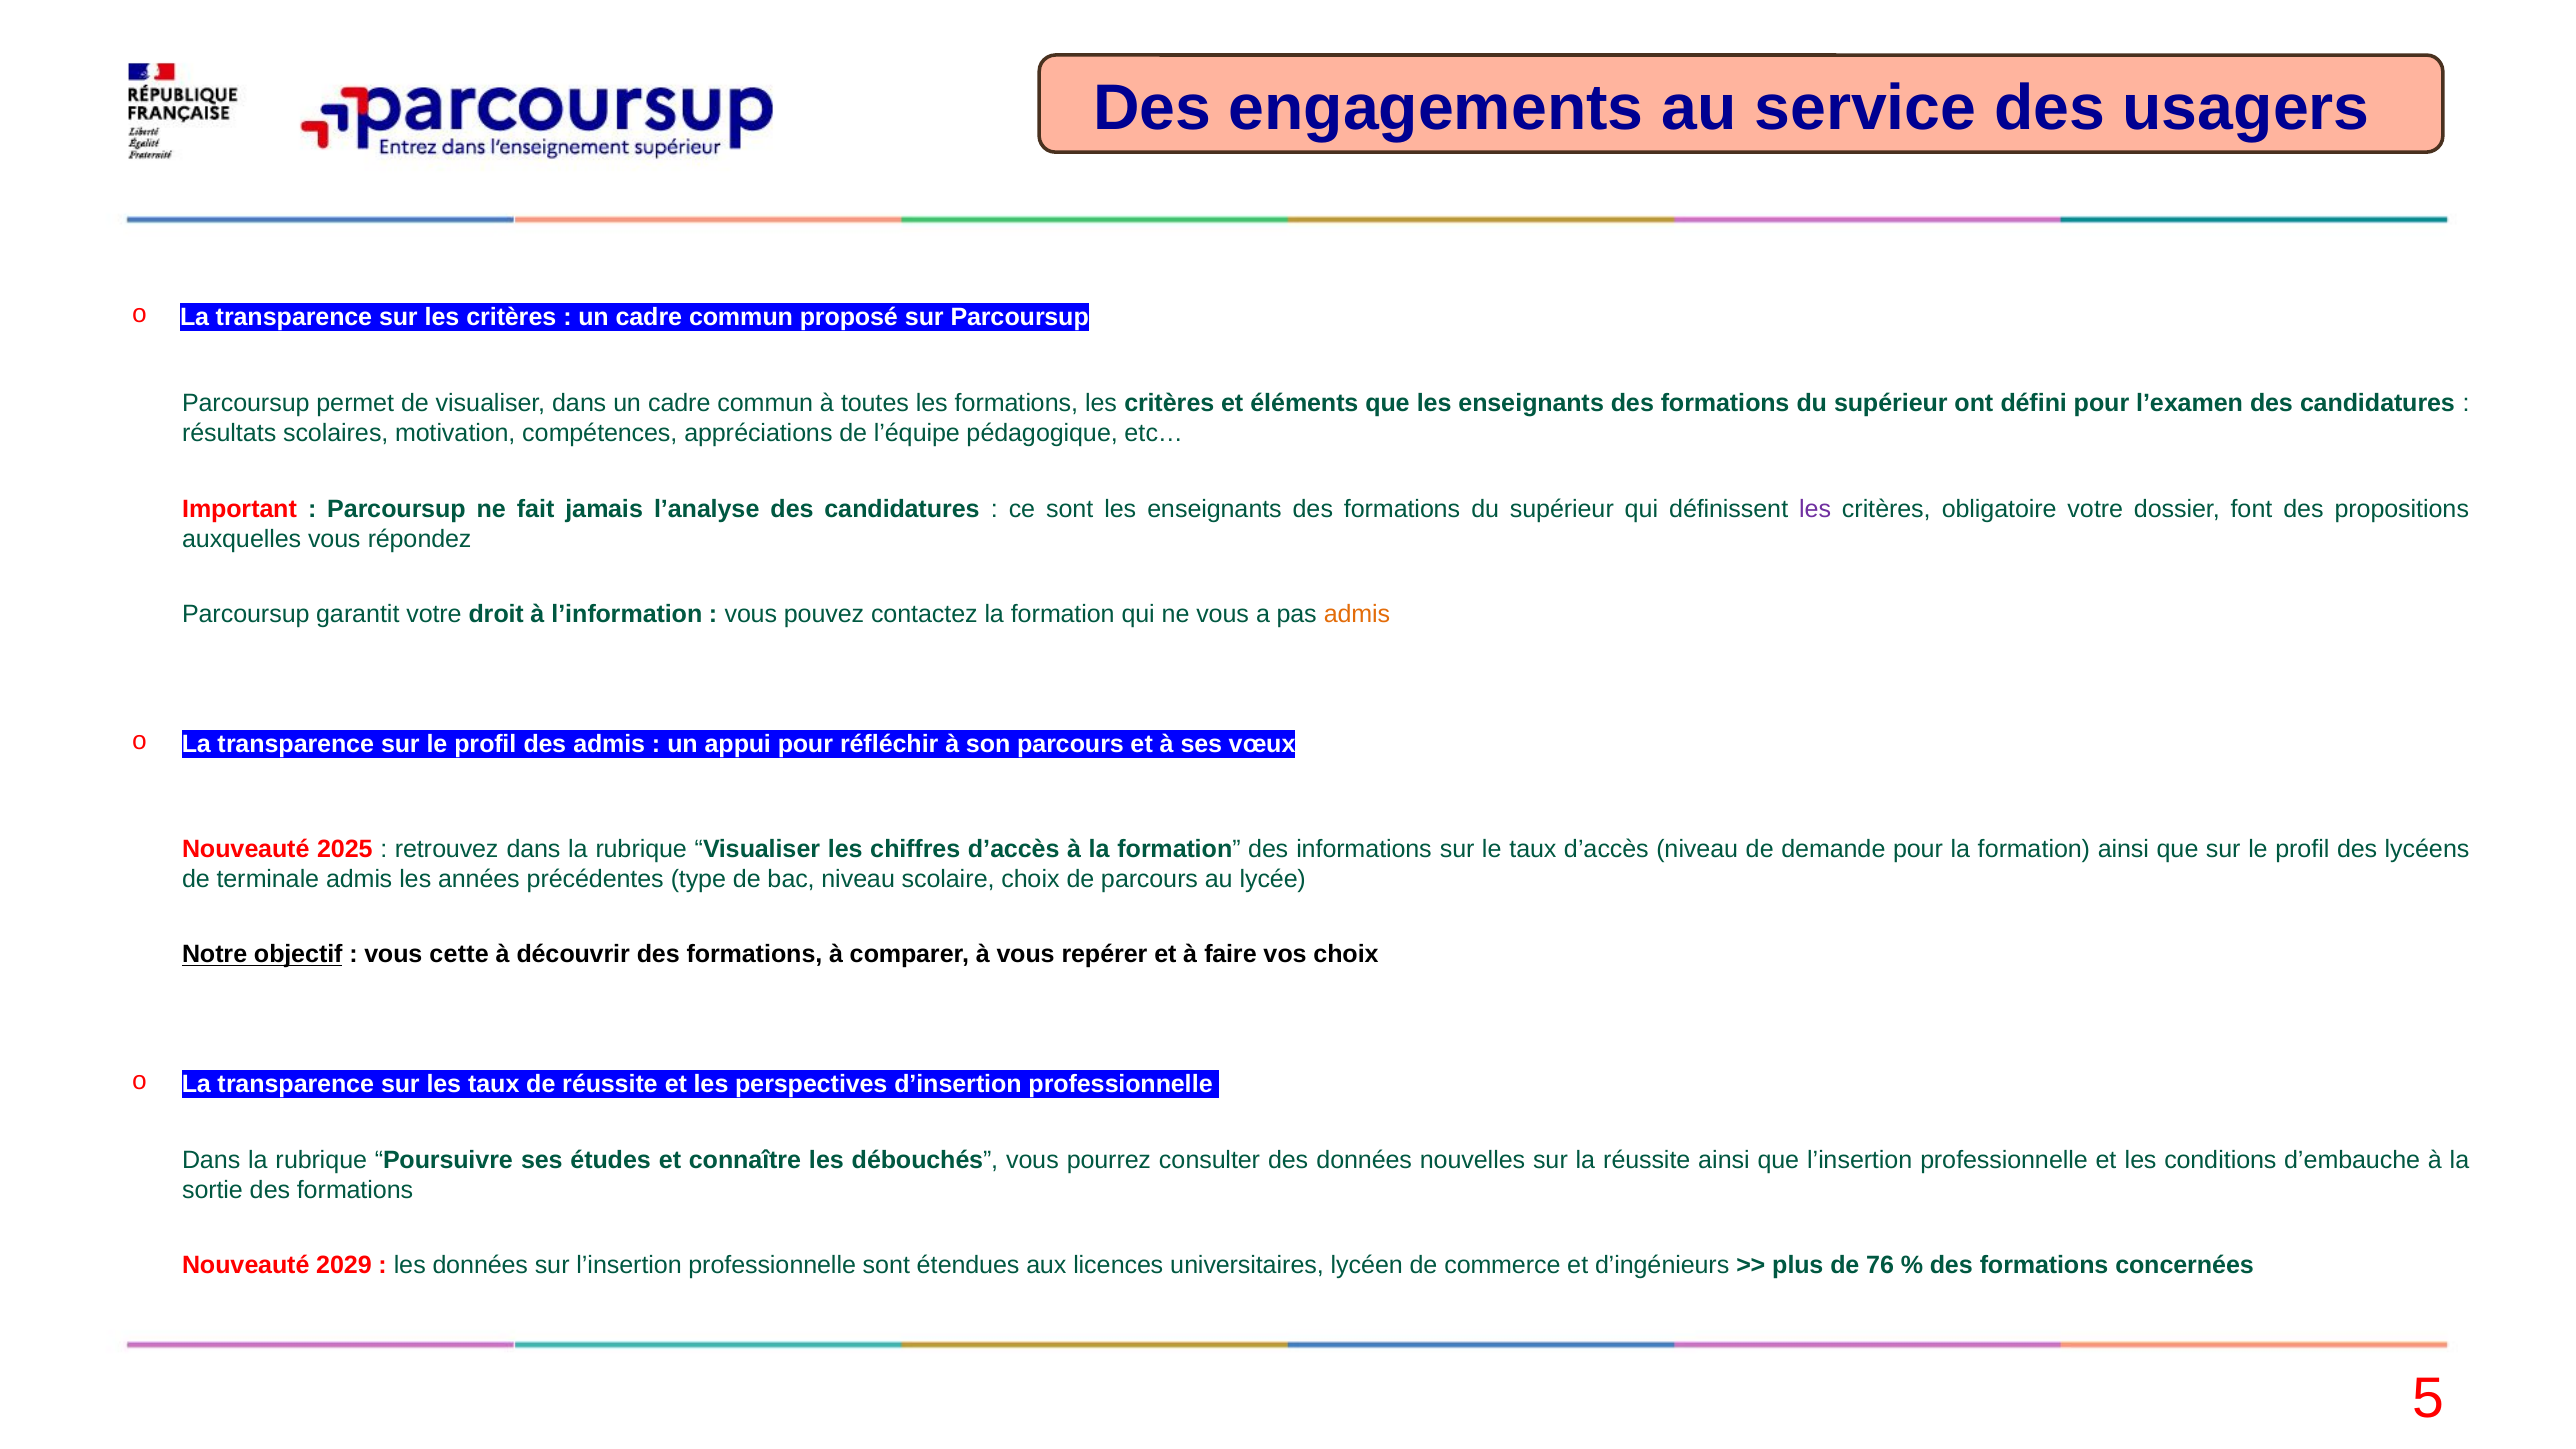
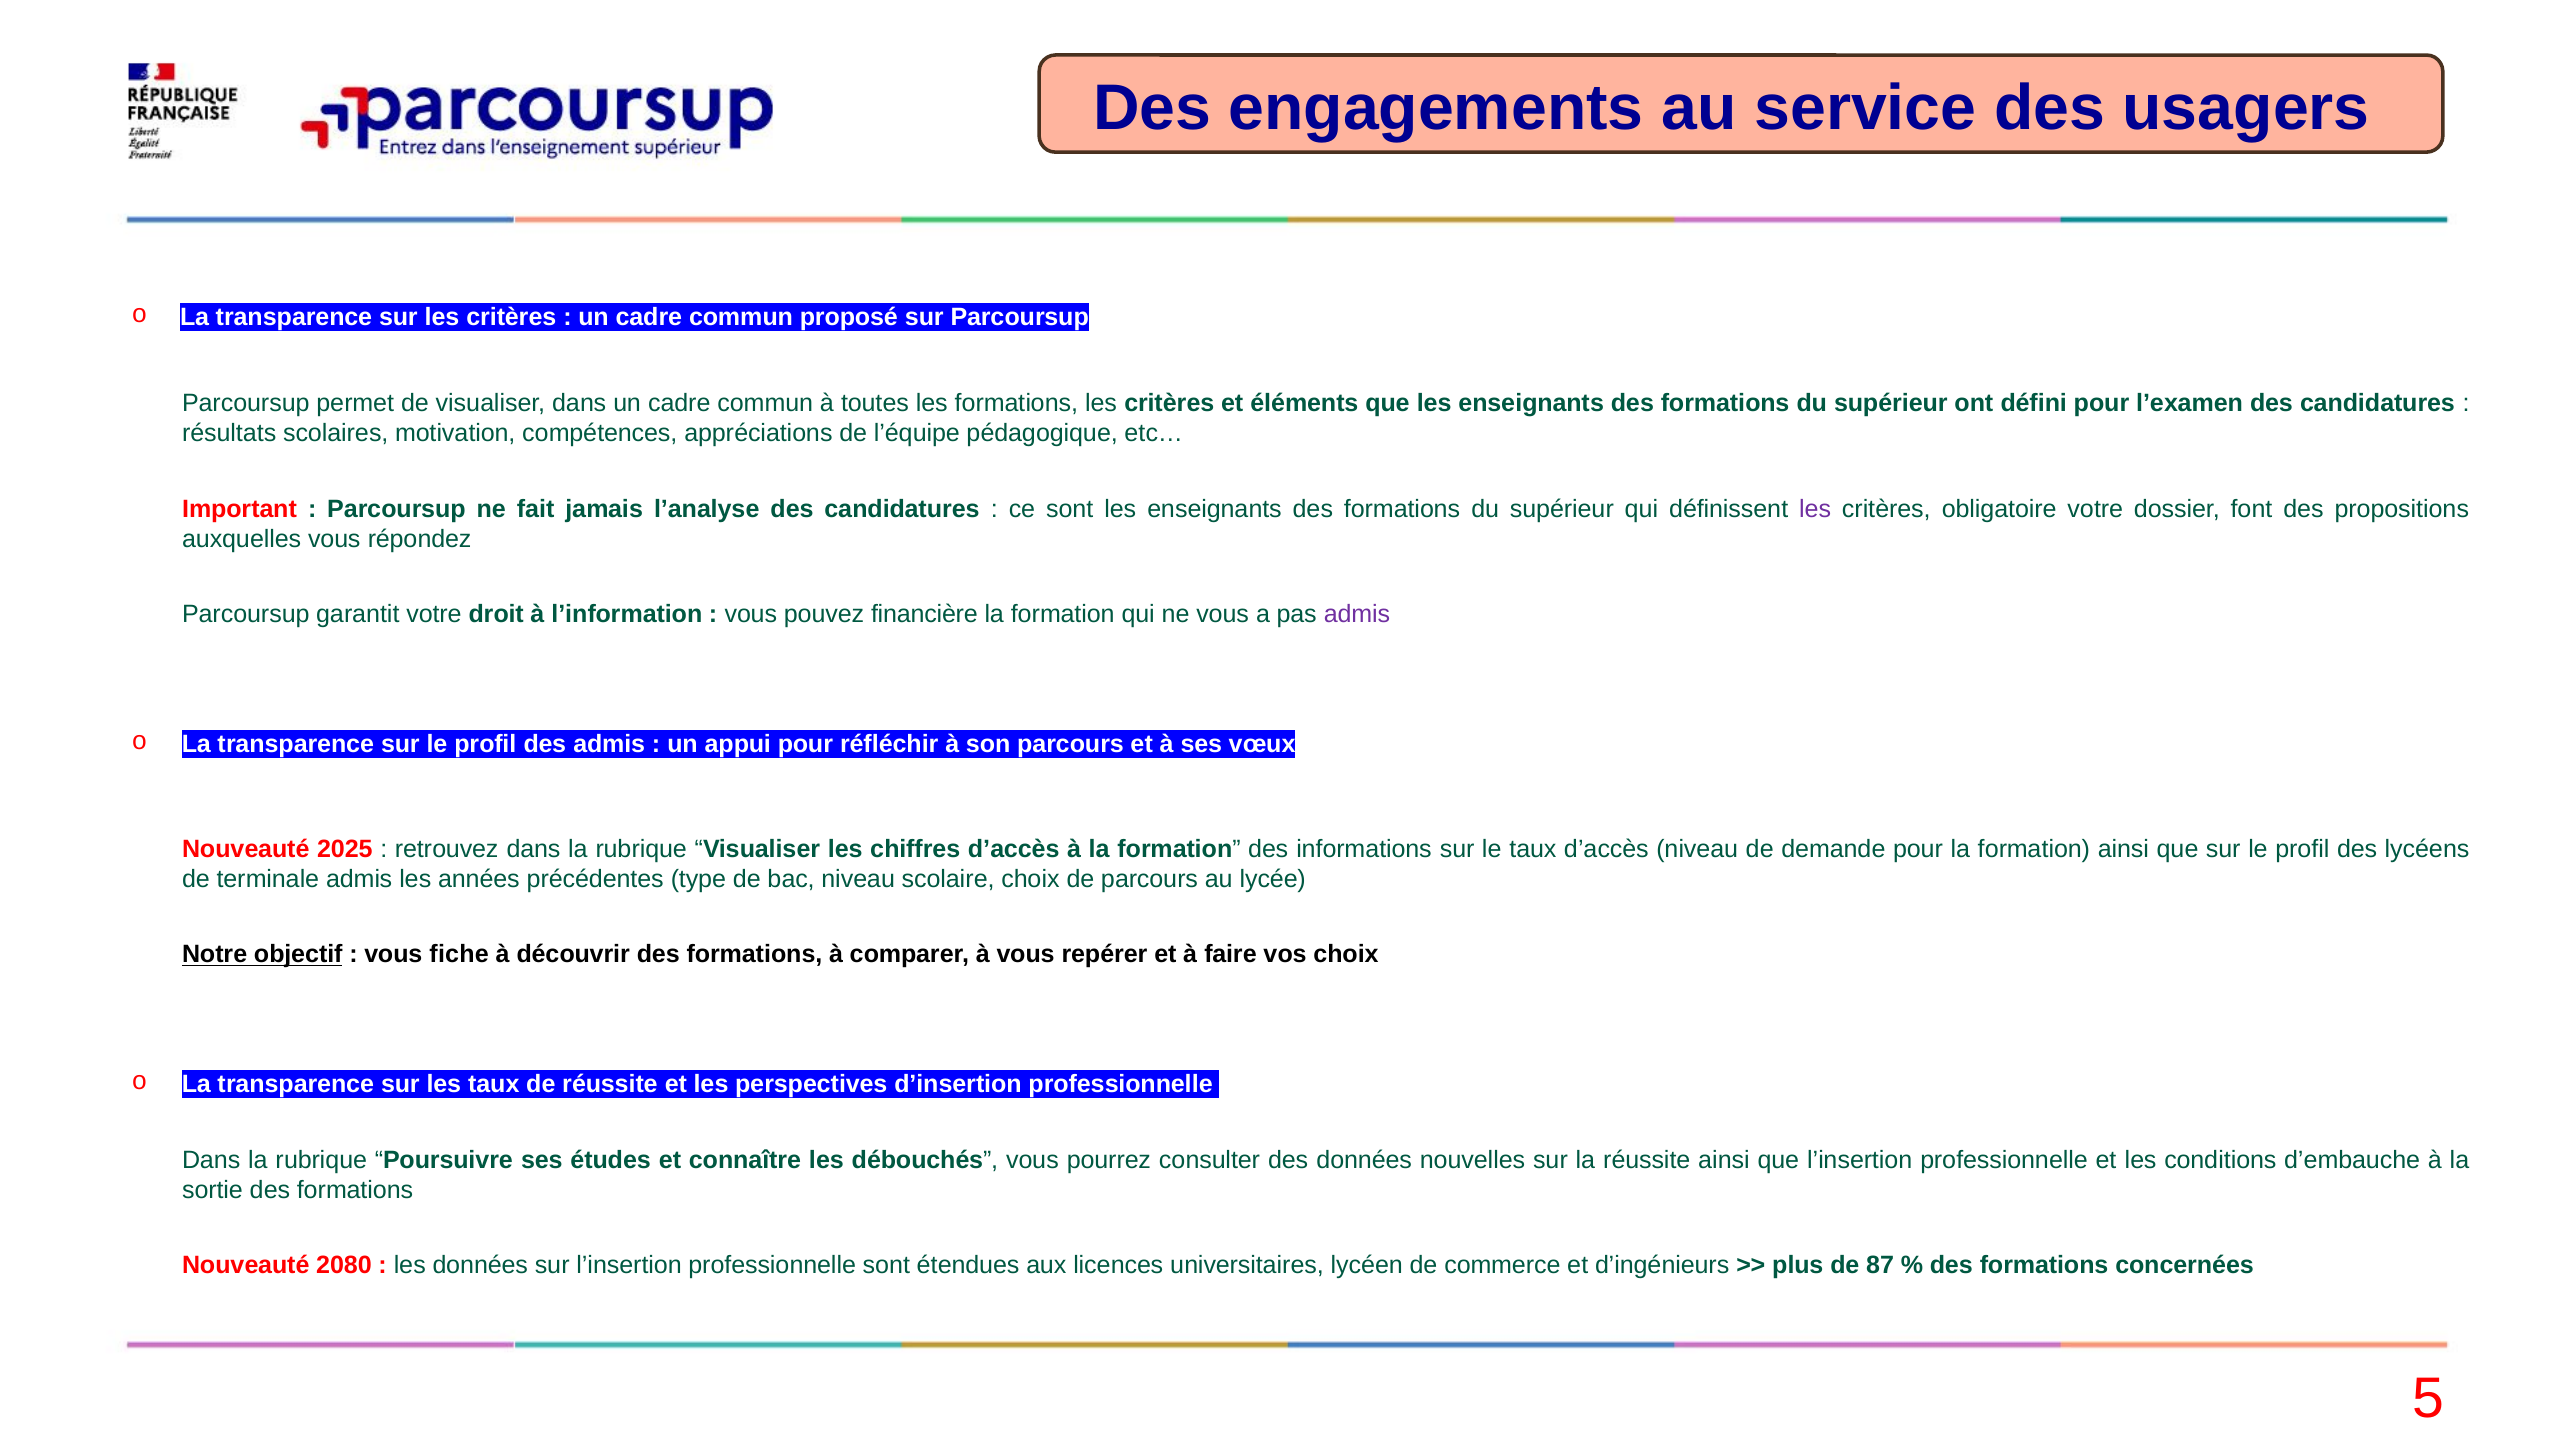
contactez: contactez -> financière (924, 614)
admis colour: orange -> purple (1357, 614)
cette: cette -> fiche (459, 954)
2029: 2029 -> 2080 (344, 1265)
76: 76 -> 87 (1880, 1265)
